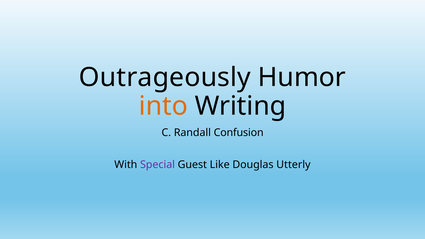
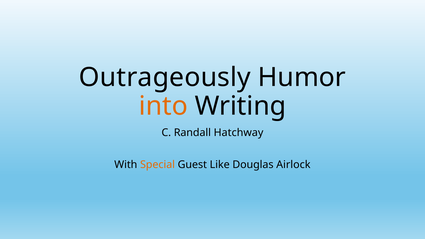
Confusion: Confusion -> Hatchway (239, 133)
Special colour: purple -> orange (158, 165)
Utterly: Utterly -> Airlock (293, 165)
